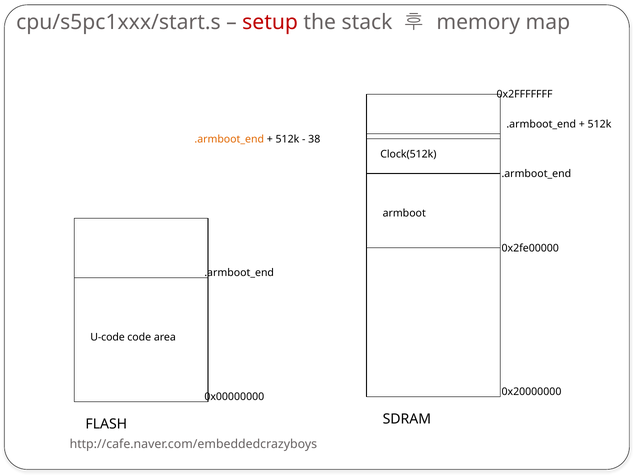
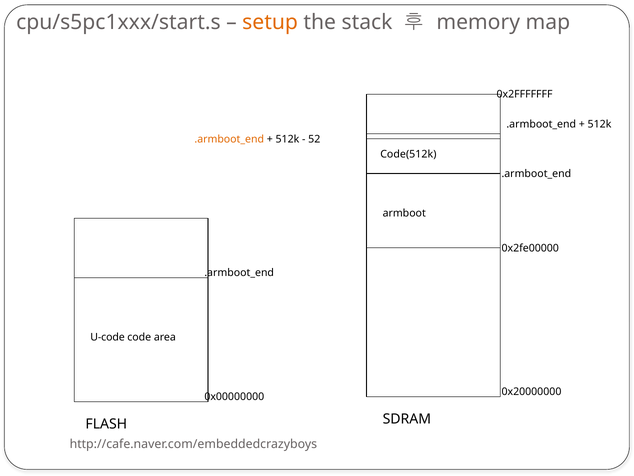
setup colour: red -> orange (270, 22)
38: 38 -> 52 (314, 139)
Clock(512k: Clock(512k -> Code(512k (408, 154)
